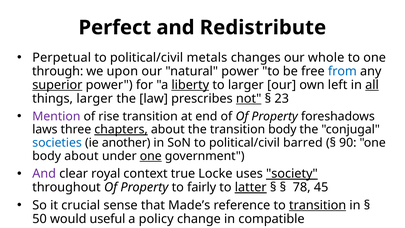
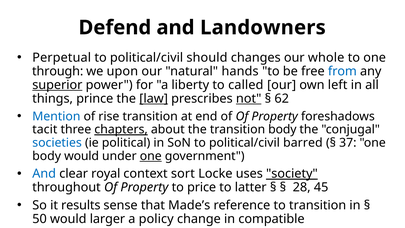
Perfect: Perfect -> Defend (115, 28)
Redistribute: Redistribute -> Landowners (263, 28)
metals: metals -> should (207, 58)
natural power: power -> hands (240, 71)
liberty underline: present -> none (190, 85)
to larger: larger -> called (246, 85)
all underline: present -> none (372, 85)
things larger: larger -> prince (95, 99)
law underline: none -> present (154, 99)
23: 23 -> 62 (282, 99)
Mention colour: purple -> blue (56, 116)
laws: laws -> tacit (45, 129)
another: another -> political (126, 143)
90: 90 -> 37 (348, 143)
body about: about -> would (82, 156)
And colour: purple -> blue (44, 174)
true: true -> sort (183, 174)
fairly: fairly -> price (202, 187)
latter underline: present -> none (251, 187)
78: 78 -> 28 (302, 187)
crucial: crucial -> results (81, 205)
transition underline: present -> none (318, 205)
useful: useful -> larger (107, 219)
